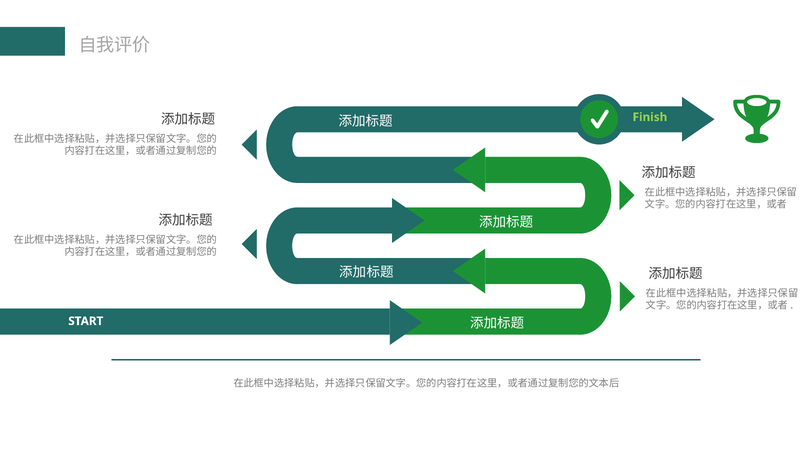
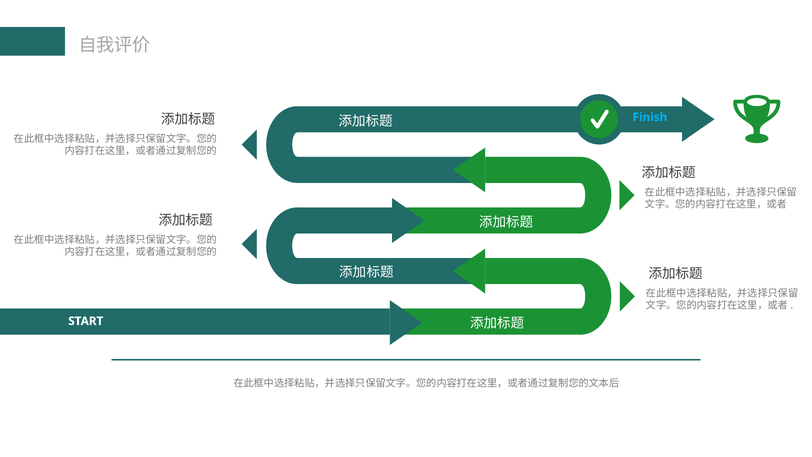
Finish colour: light green -> light blue (650, 117)
